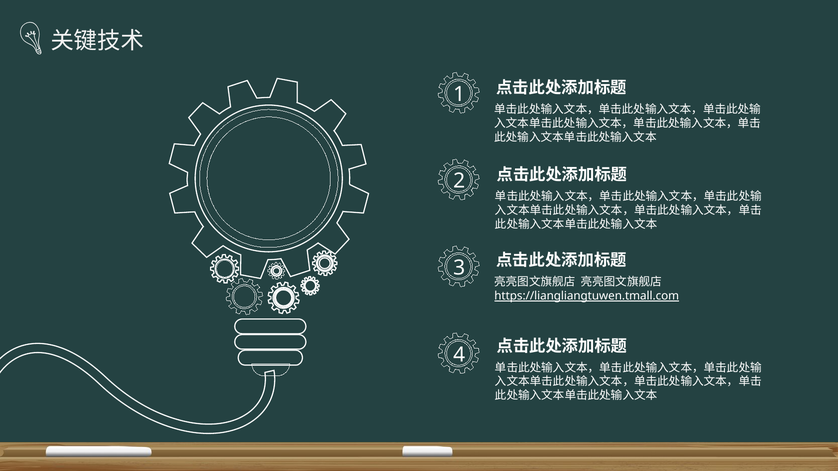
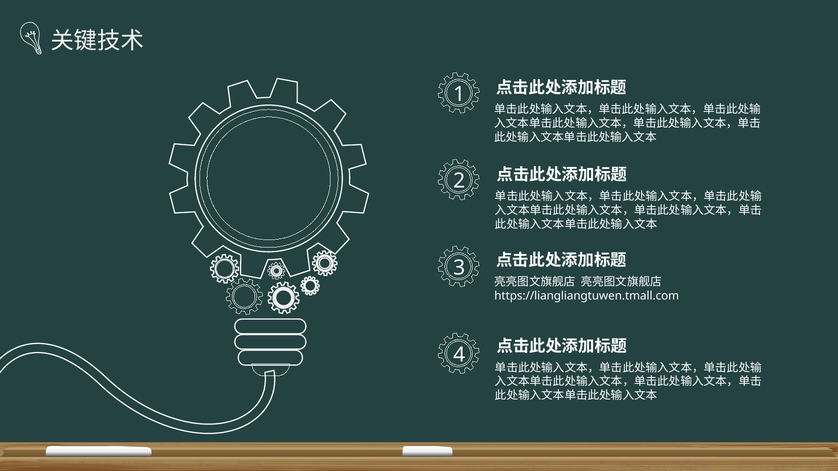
https://liangliangtuwen.tmall.com underline: present -> none (587, 296)
